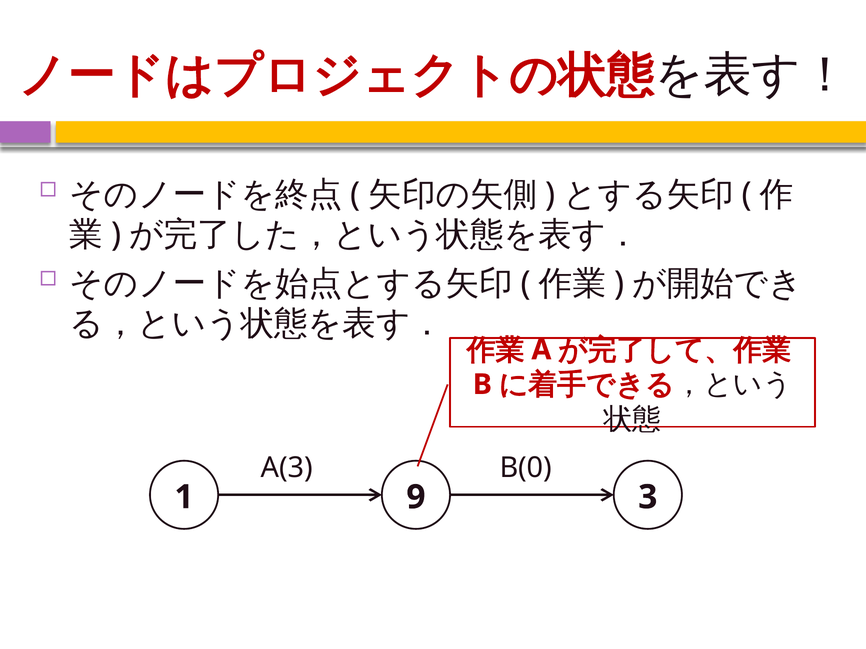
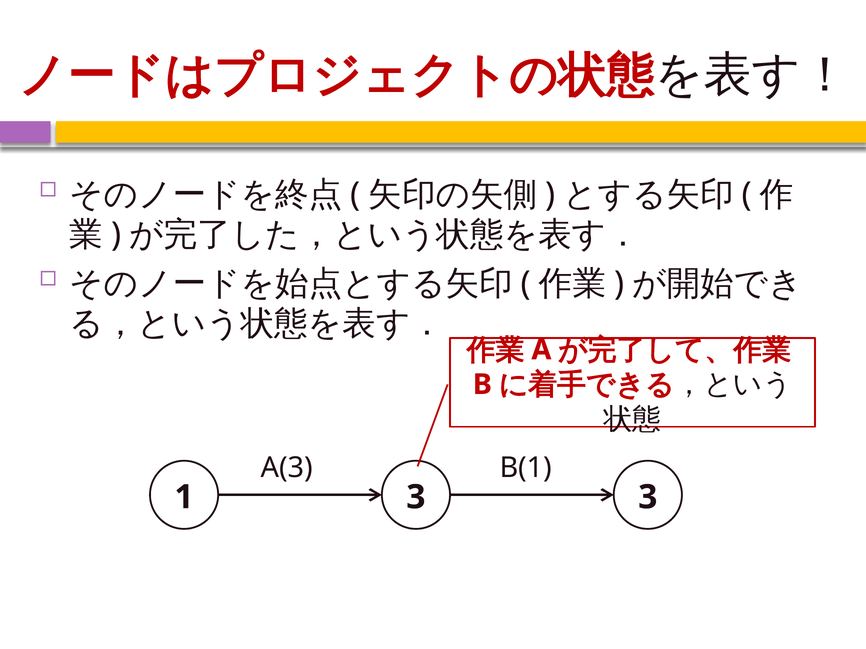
B(0: B(0 -> B(1 (526, 468)
1 9: 9 -> 3 (416, 498)
